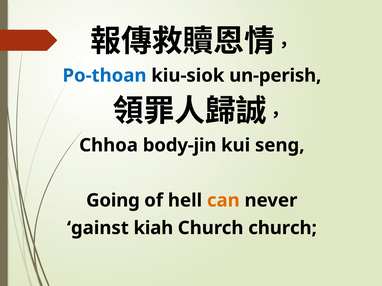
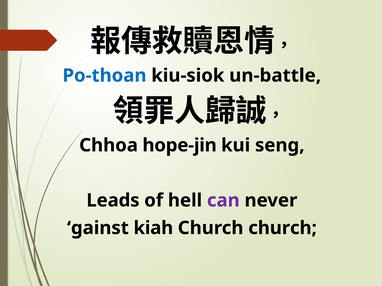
un-perish: un-perish -> un-battle (275, 76)
body-jin: body-jin -> hope-jin (180, 146)
Going: Going -> Leads (113, 201)
can colour: orange -> purple (223, 201)
